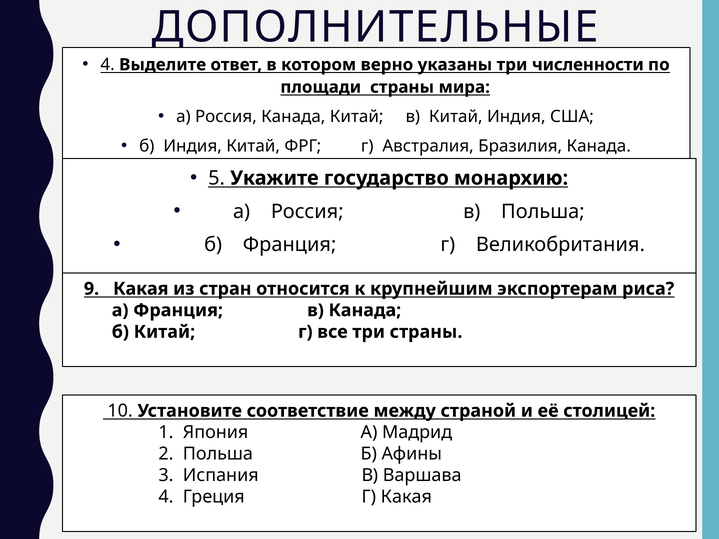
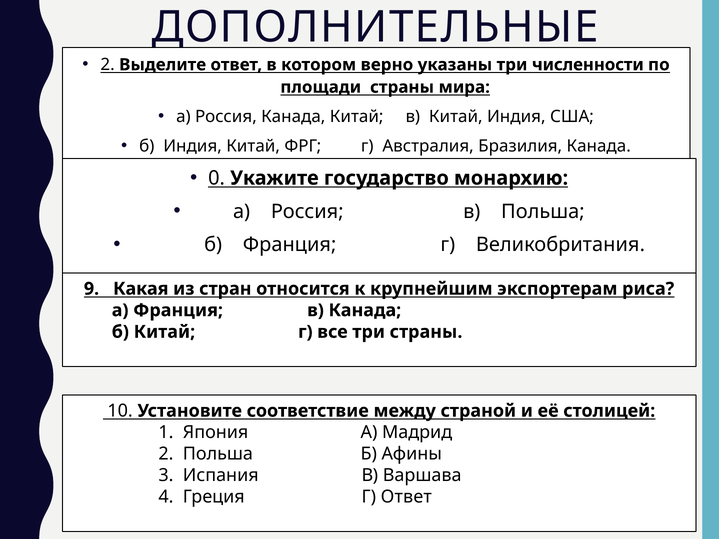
4: 4 -> 2 (108, 65)
5: 5 -> 0 (217, 178)
Г Какая: Какая -> Ответ (406, 497)
